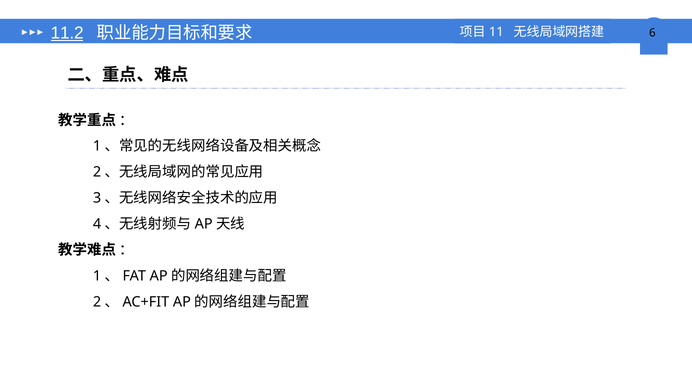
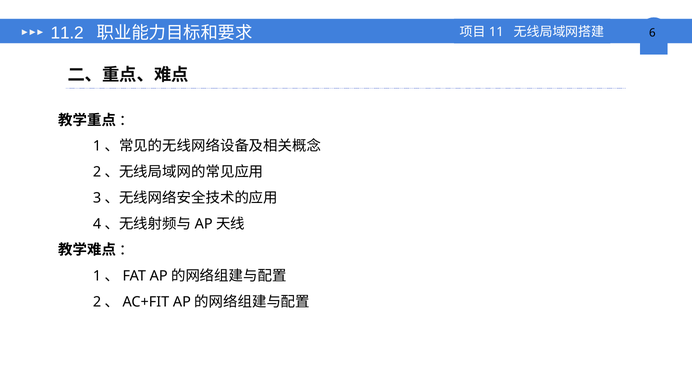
11.2 underline: present -> none (67, 33)
